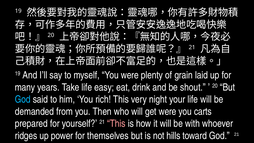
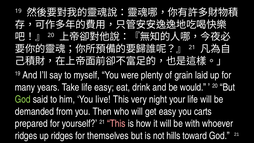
shout: shout -> would (193, 87)
God colour: light blue -> light green (23, 99)
rich: rich -> live (103, 99)
get were: were -> easy (168, 111)
up power: power -> ridges (62, 136)
